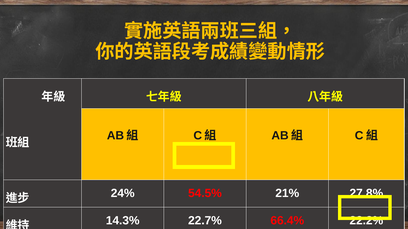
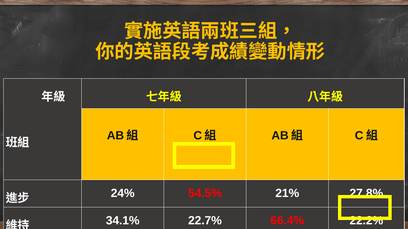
14.3%: 14.3% -> 34.1% (123, 221)
